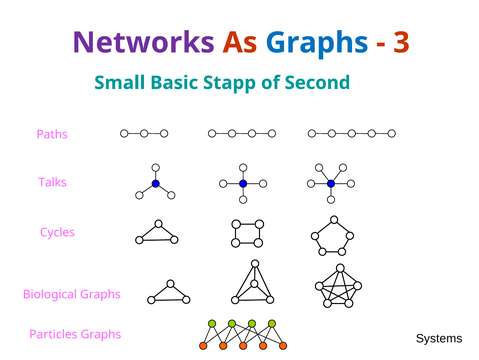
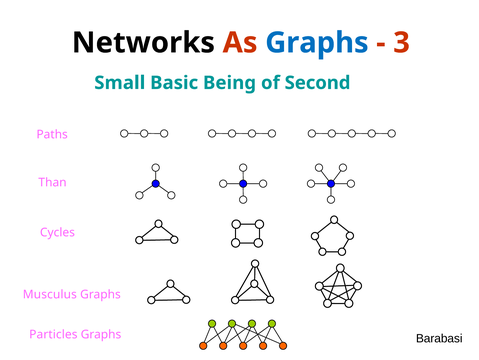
Networks colour: purple -> black (143, 43)
Stapp: Stapp -> Being (230, 83)
Talks: Talks -> Than (53, 182)
Biological: Biological -> Musculus (50, 294)
Systems: Systems -> Barabasi (439, 338)
